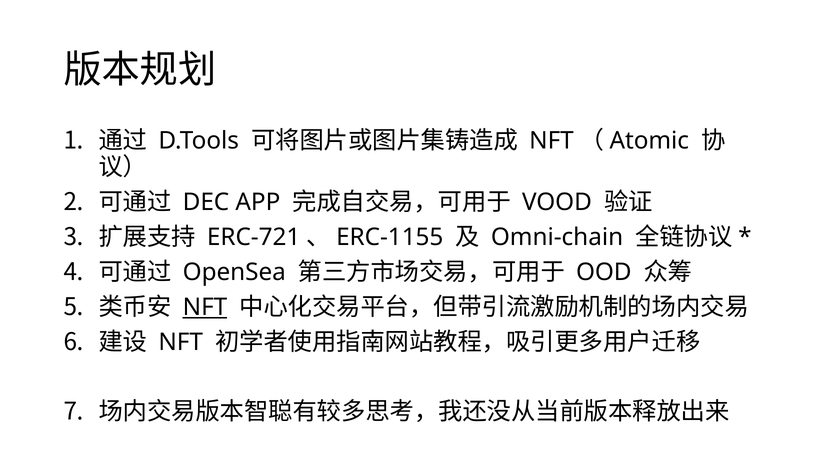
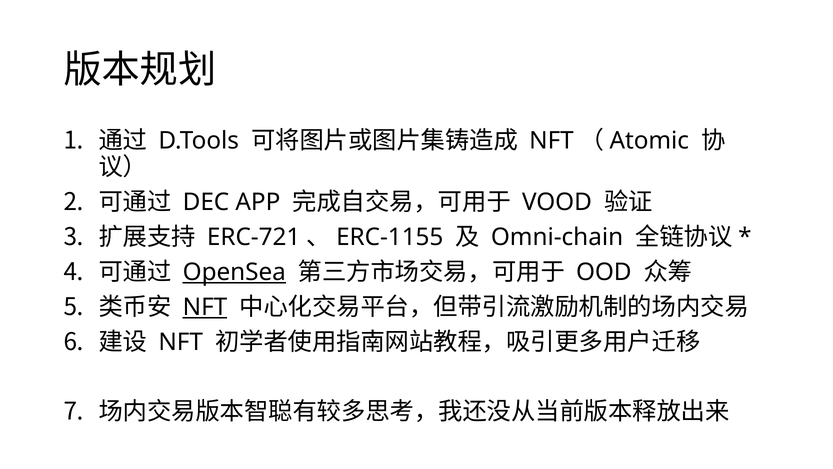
OpenSea underline: none -> present (234, 272)
